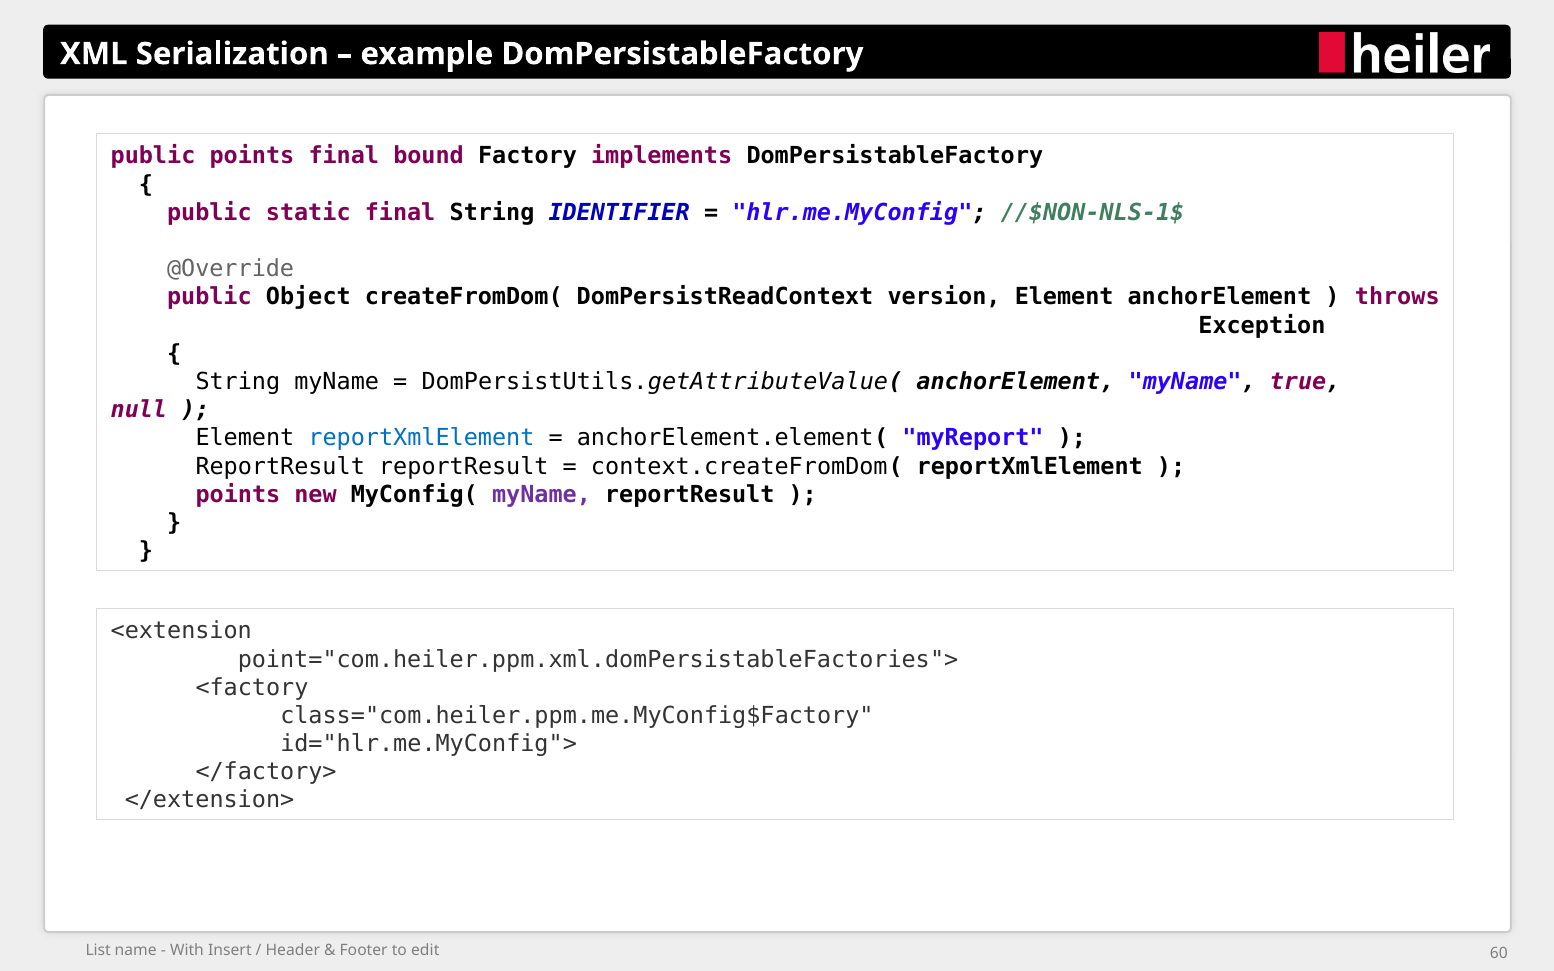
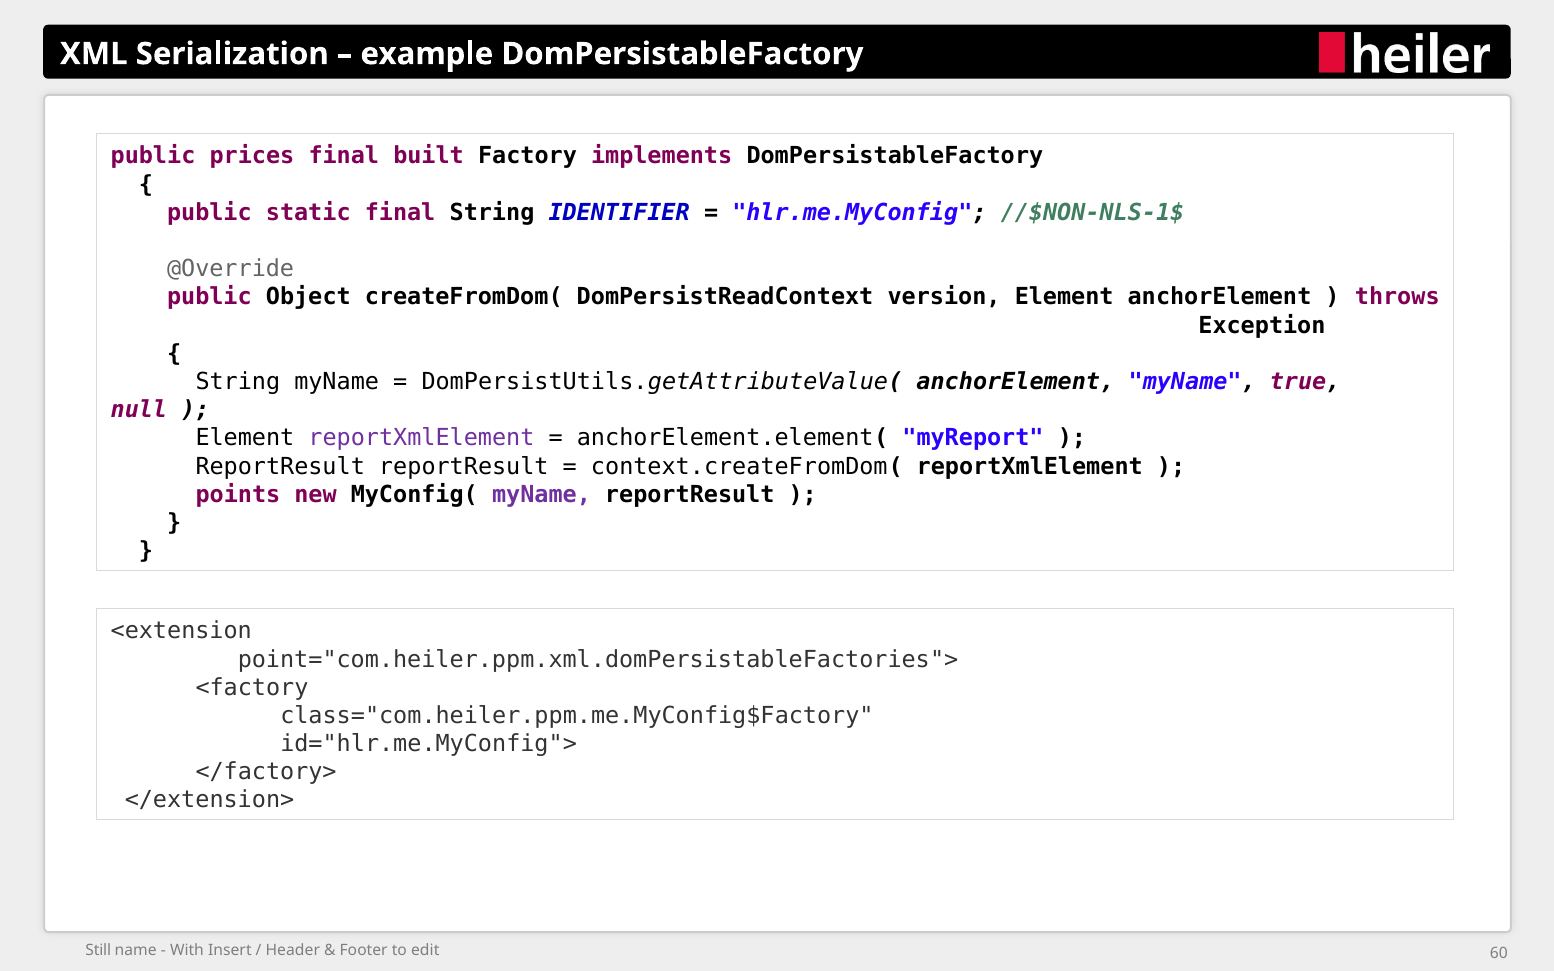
public points: points -> prices (252, 156)
bound: bound -> built (429, 156)
reportXmlElement colour: blue -> purple (421, 438)
List: List -> Still (98, 951)
